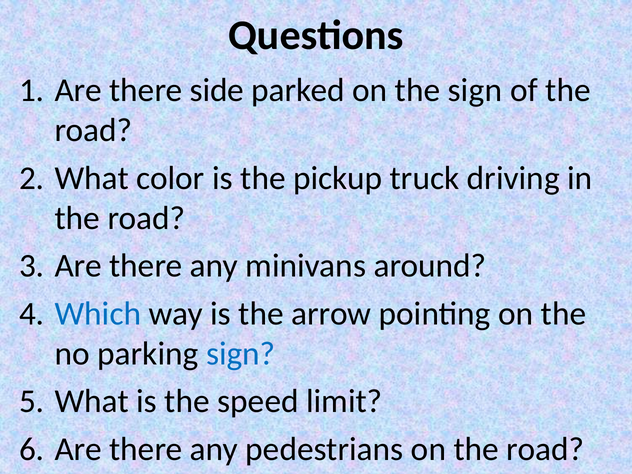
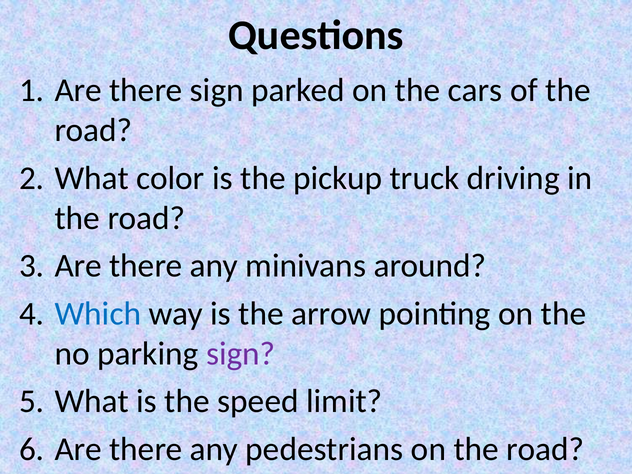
there side: side -> sign (217, 90)
the sign: sign -> cars (475, 90)
sign colour: blue -> purple (241, 354)
